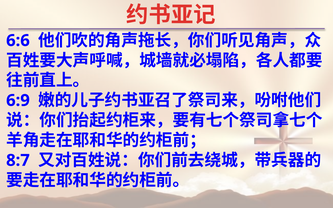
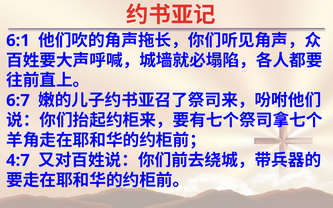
6:6: 6:6 -> 6:1 (18, 41)
6:9: 6:9 -> 6:7 (18, 101)
8:7: 8:7 -> 4:7 (18, 160)
